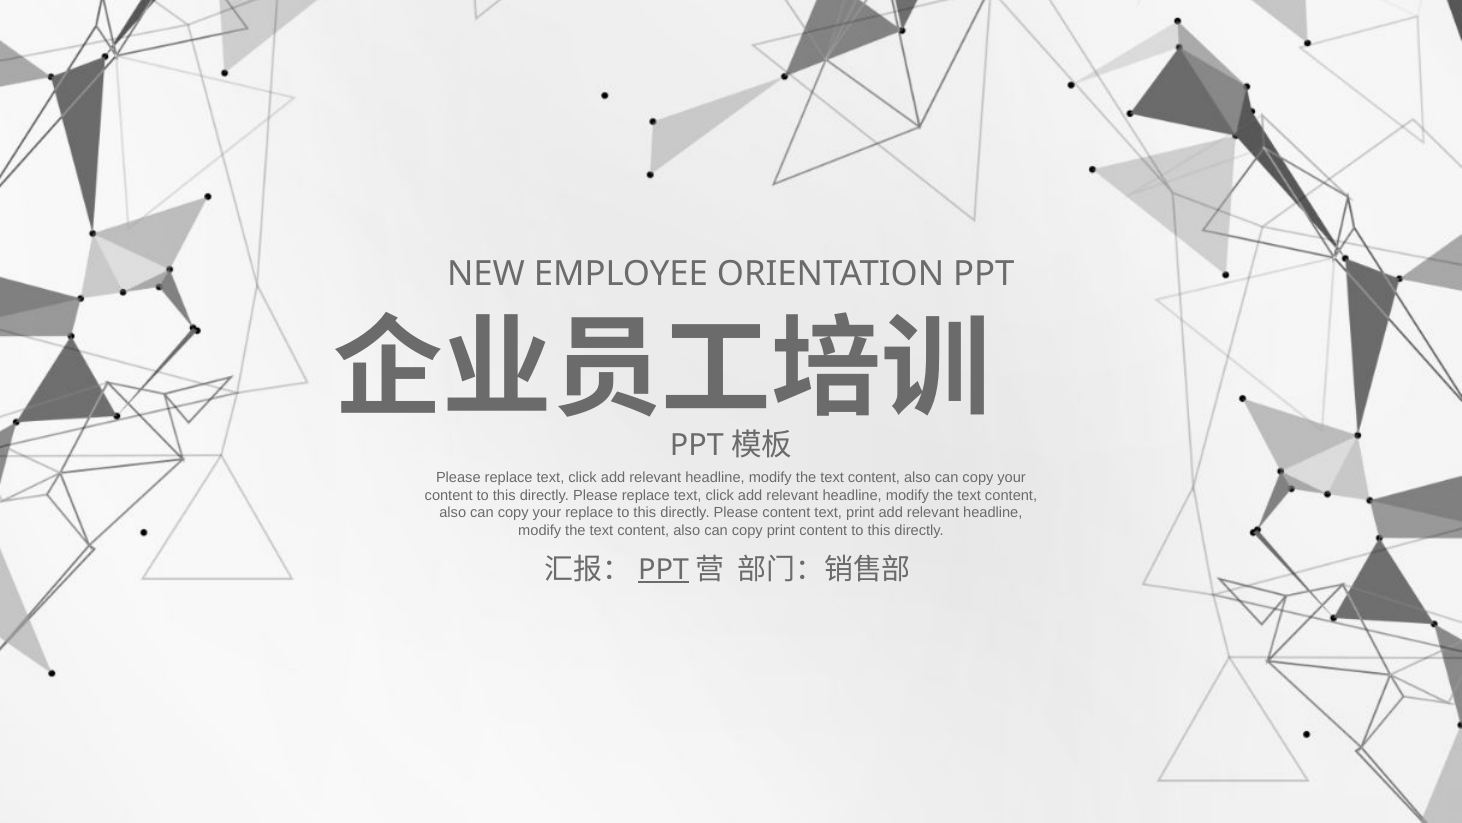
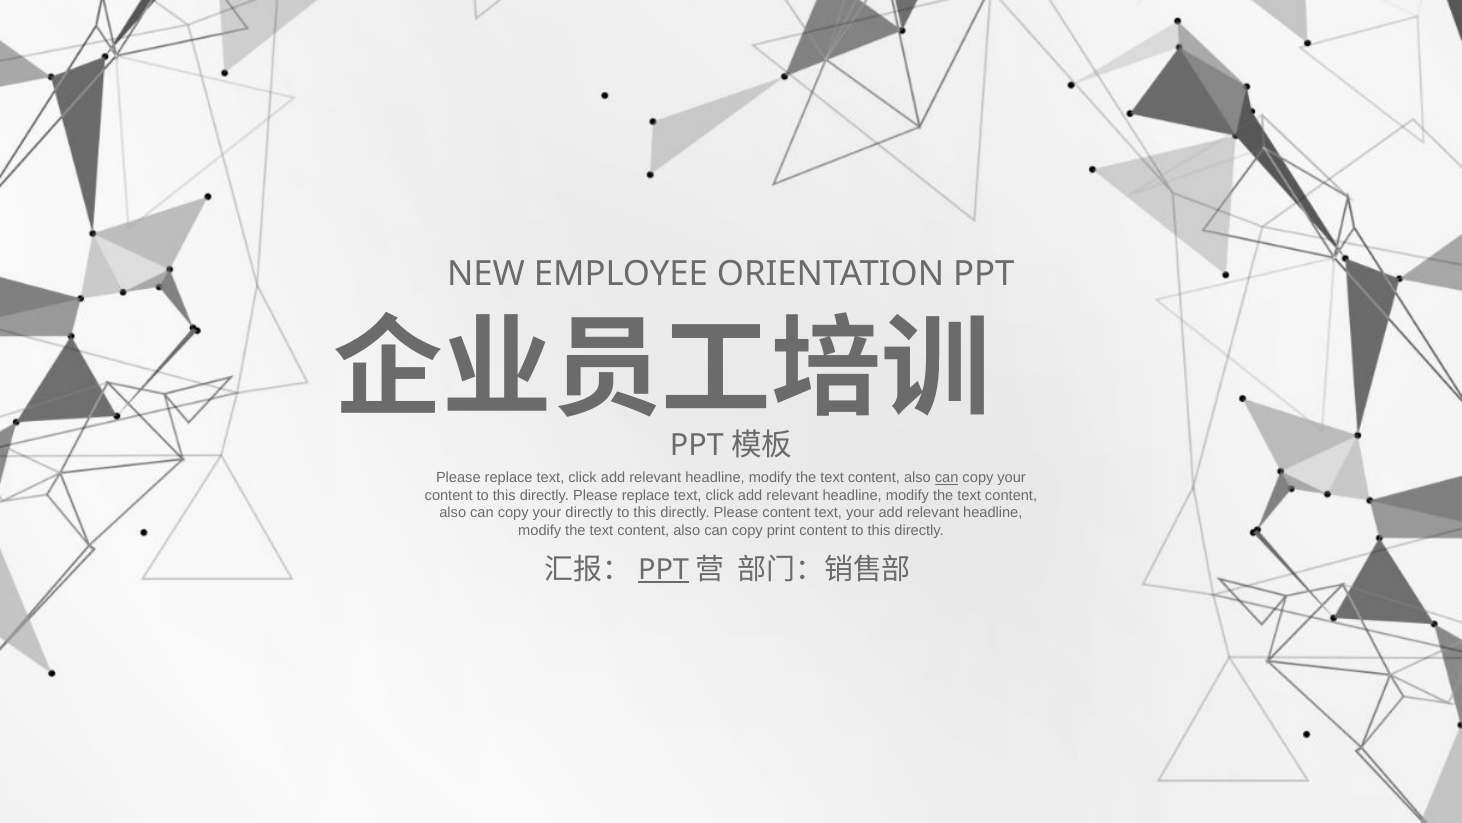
can underline: none -> present (947, 478)
your replace: replace -> directly (589, 513)
text print: print -> your (860, 513)
